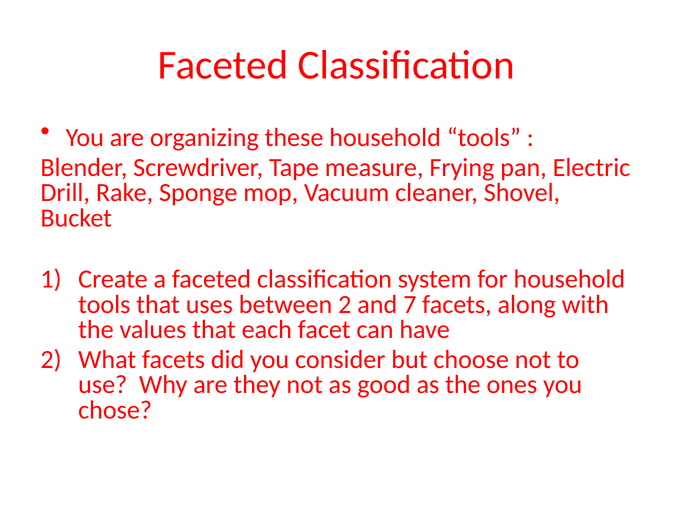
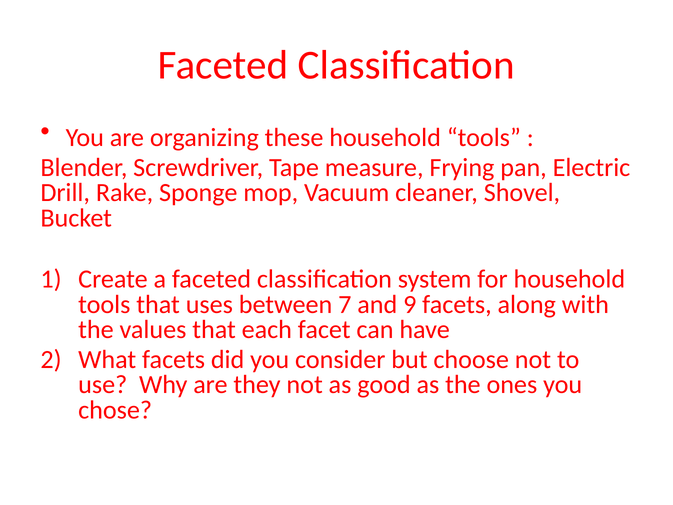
between 2: 2 -> 7 (345, 304)
7: 7 -> 9 (410, 304)
